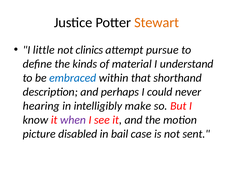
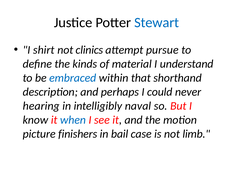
Stewart colour: orange -> blue (157, 23)
little: little -> shirt (44, 50)
make: make -> naval (138, 106)
when colour: purple -> blue (73, 120)
disabled: disabled -> finishers (78, 134)
sent: sent -> limb (196, 134)
